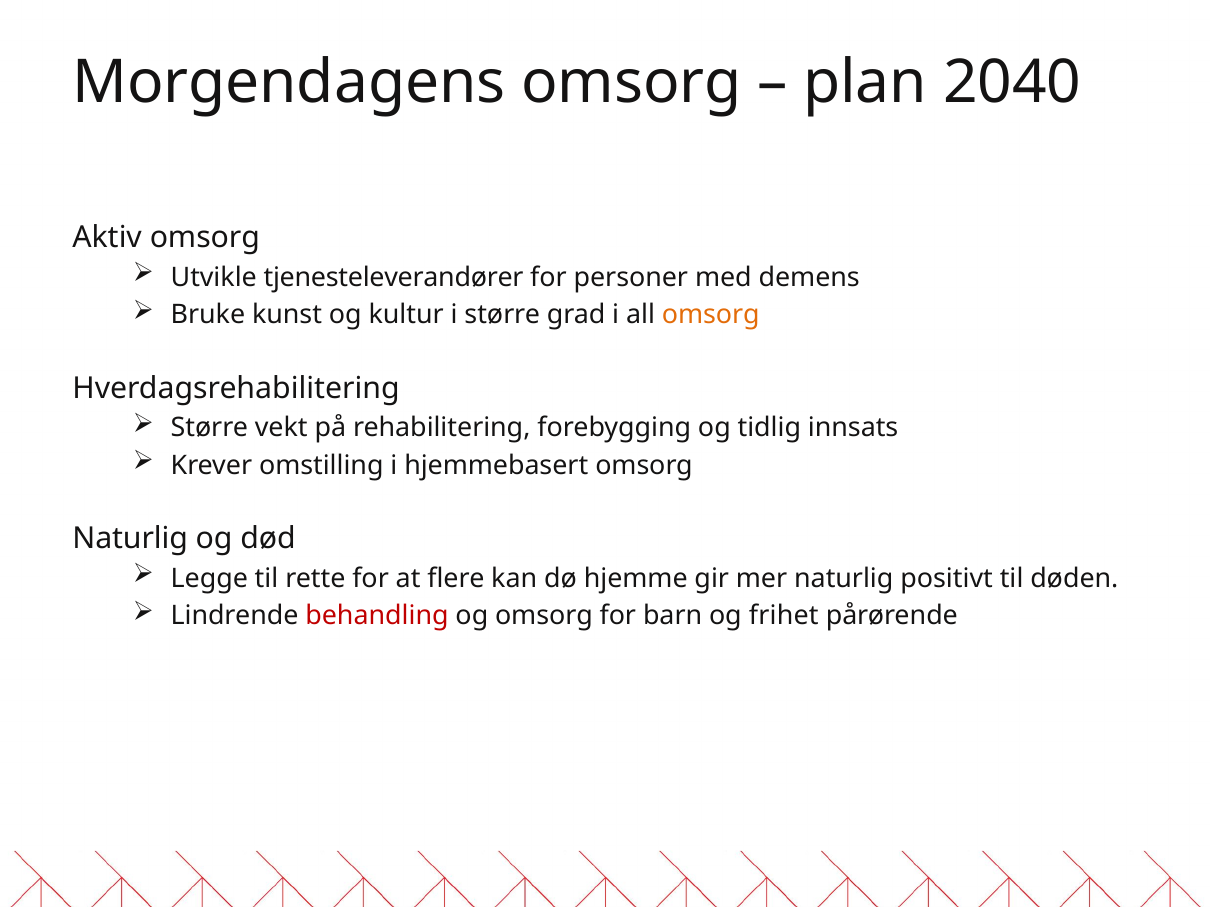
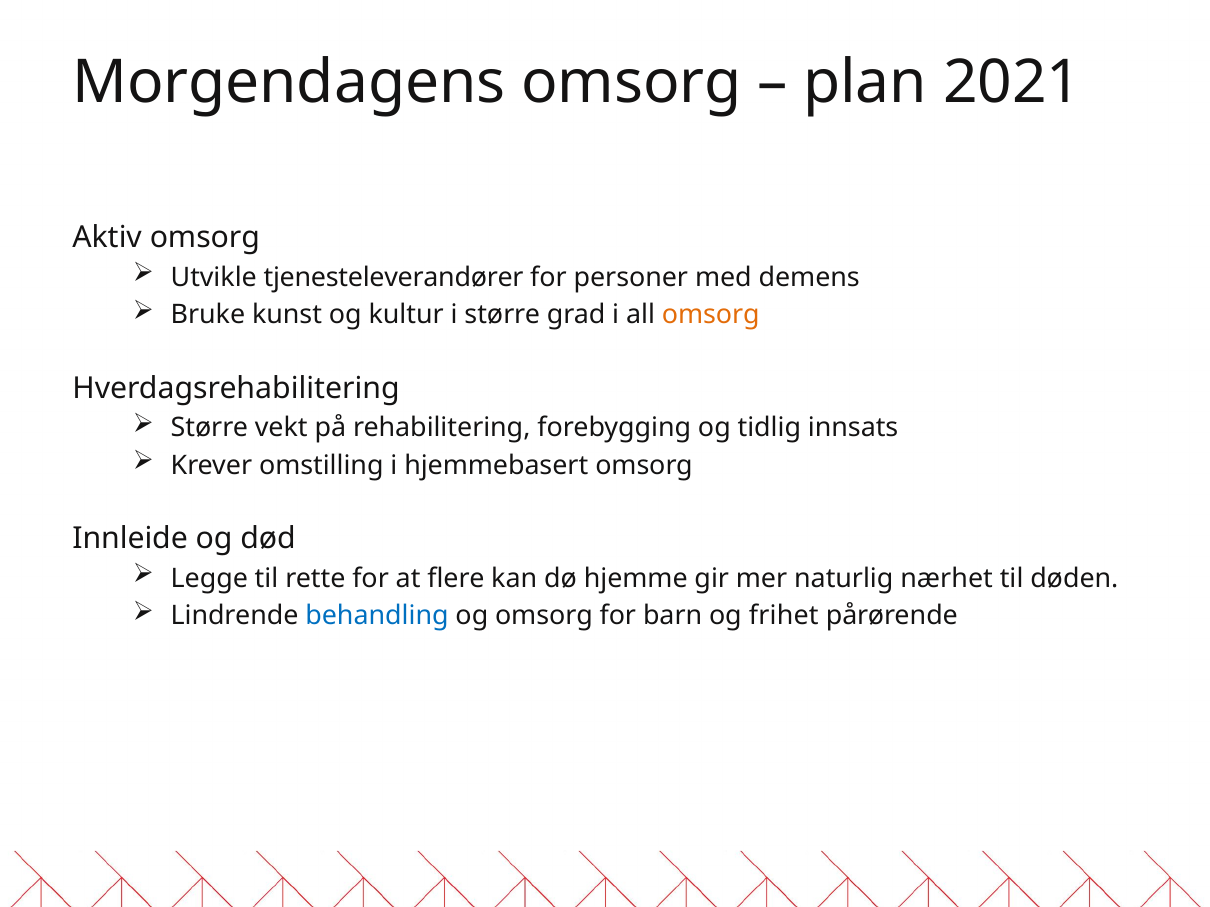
2040: 2040 -> 2021 (1012, 83)
Naturlig: Naturlig -> Innleide (130, 539)
positivt: positivt -> nærhet (947, 579)
behandling colour: red -> blue (377, 616)
